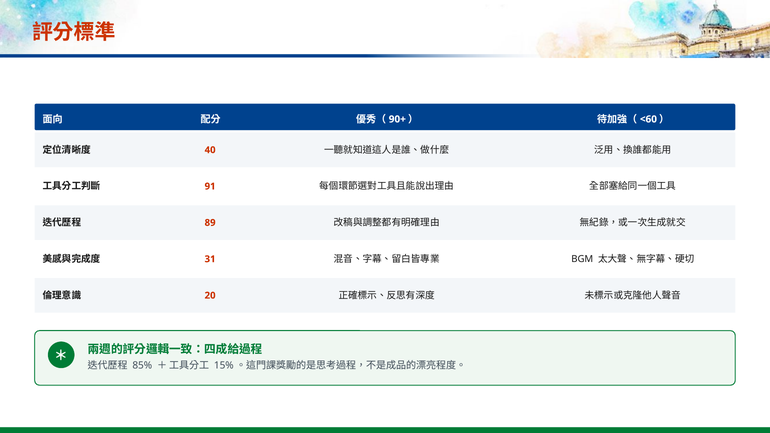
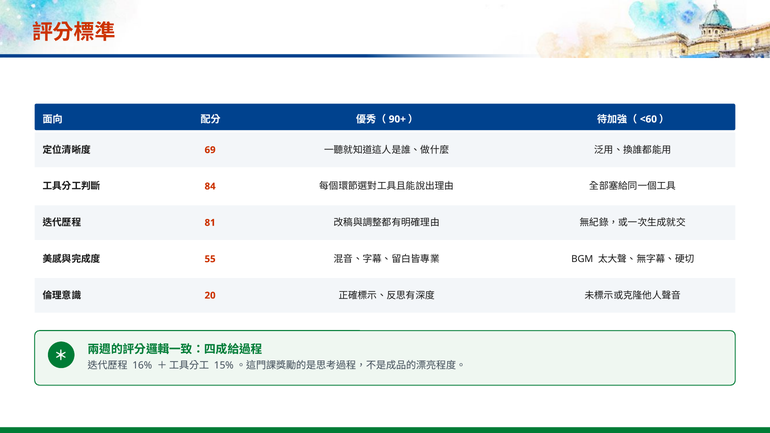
40: 40 -> 69 (210, 150)
91: 91 -> 84 (210, 186)
89: 89 -> 81 (210, 223)
31: 31 -> 55 (210, 259)
85%: 85% -> 16% (142, 365)
